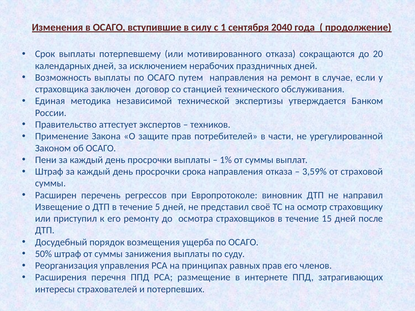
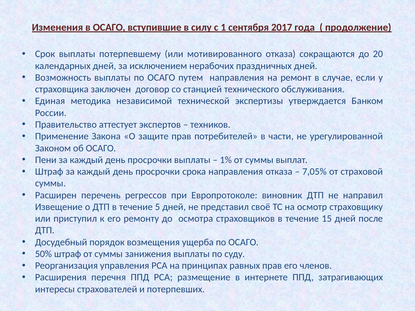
2040: 2040 -> 2017 (282, 27)
3,59%: 3,59% -> 7,05% (314, 172)
